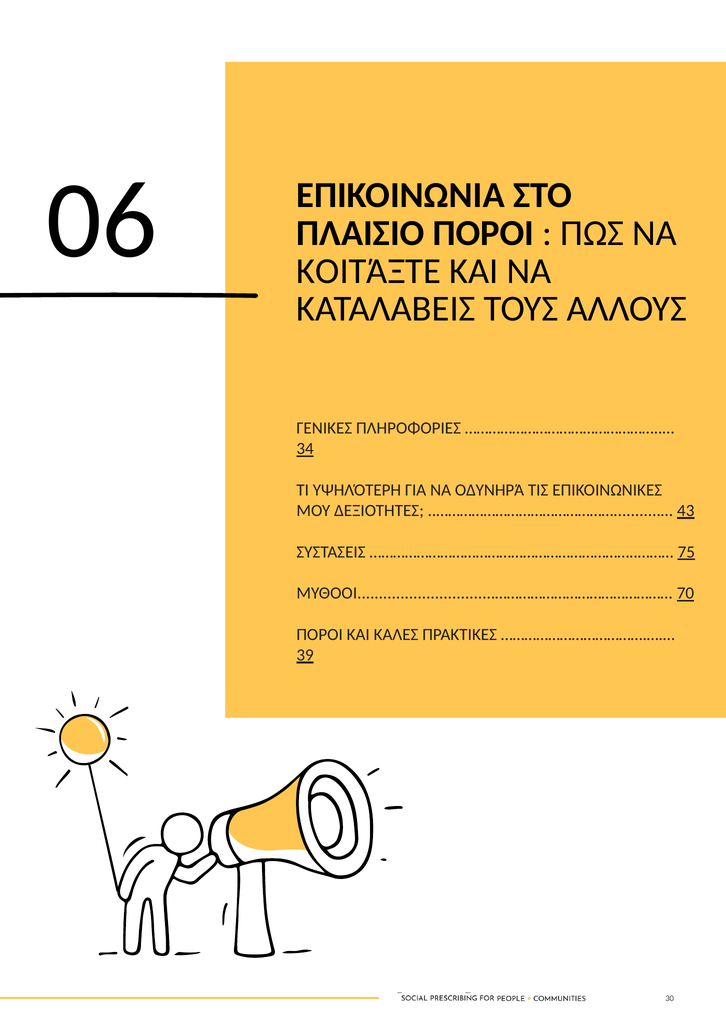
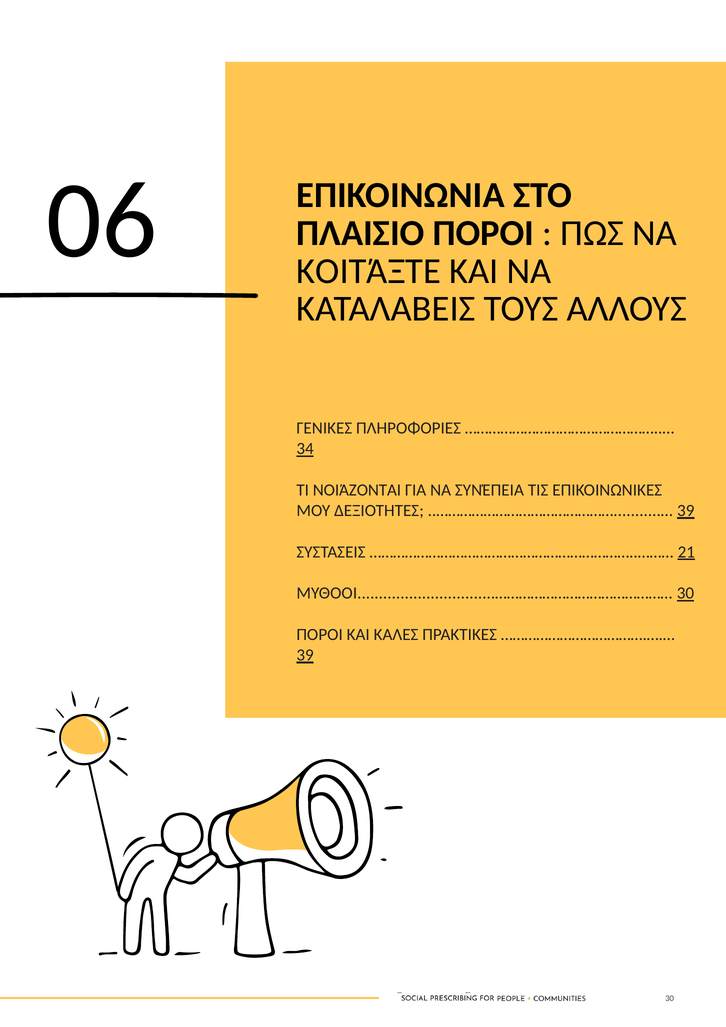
ΥΨΗΛΌΤΕΡΗ: ΥΨΗΛΌΤΕΡΗ -> ΝΟΙΆΖΟΝΤΑΙ (357, 490)
ΟΔΥΝΗΡΆ: ΟΔΥΝΗΡΆ -> ΣΥΝΈΠΕΙΑ (489, 490)
43: 43 -> 39 (686, 510)
75: 75 -> 21 (686, 552)
ΜΥΘΟΟΙ................................……………………………………… 70: 70 -> 30 (685, 593)
